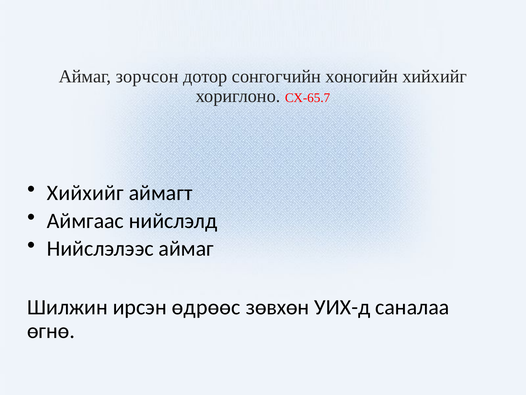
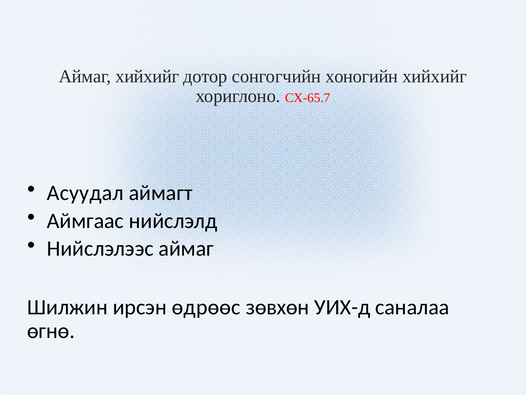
Аймаг зорчсон: зорчсон -> хийхийг (147, 76)
Хийхийг: Хийхийг -> Асуудал (85, 193)
